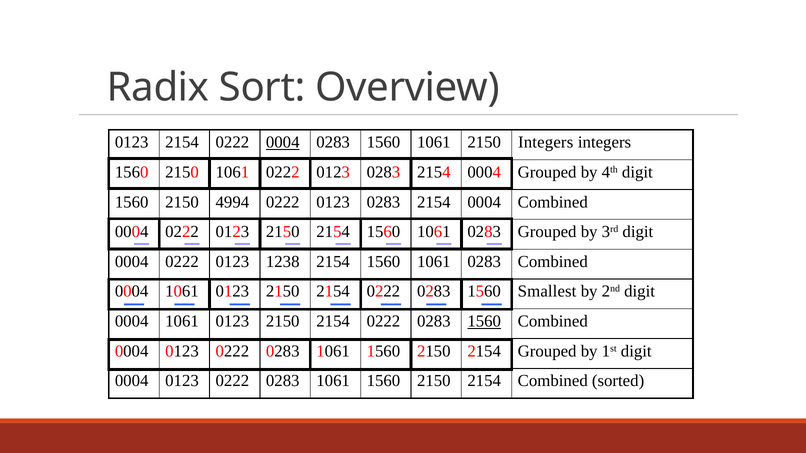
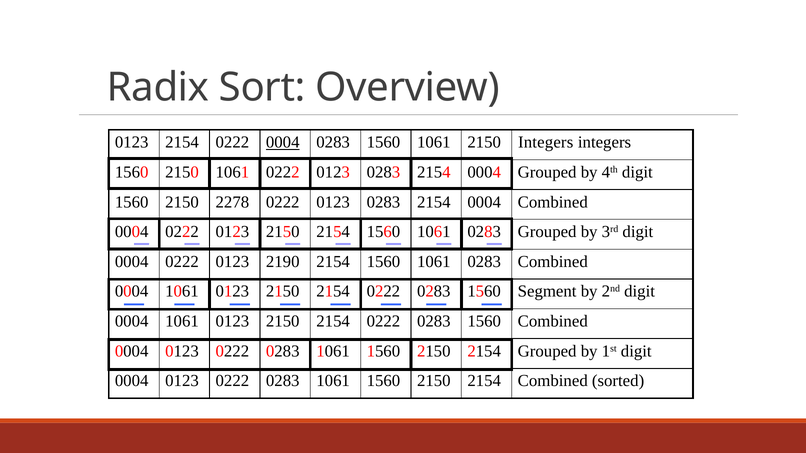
4994: 4994 -> 2278 (232, 202)
1238: 1238 -> 2190 (283, 262)
Smallest: Smallest -> Segment (547, 292)
1560 underline: present -> none (484, 322)
